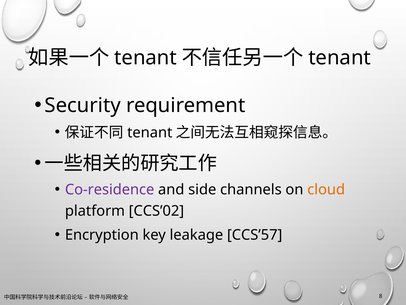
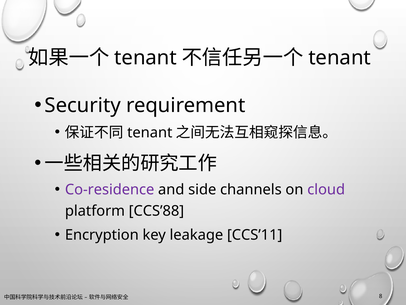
cloud colour: orange -> purple (326, 189)
CCS’02: CCS’02 -> CCS’88 (156, 211)
CCS’57: CCS’57 -> CCS’11 (255, 235)
